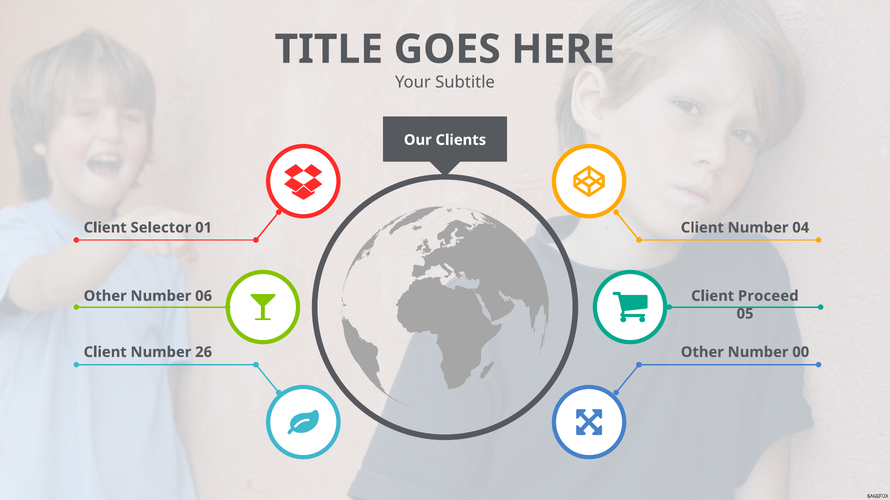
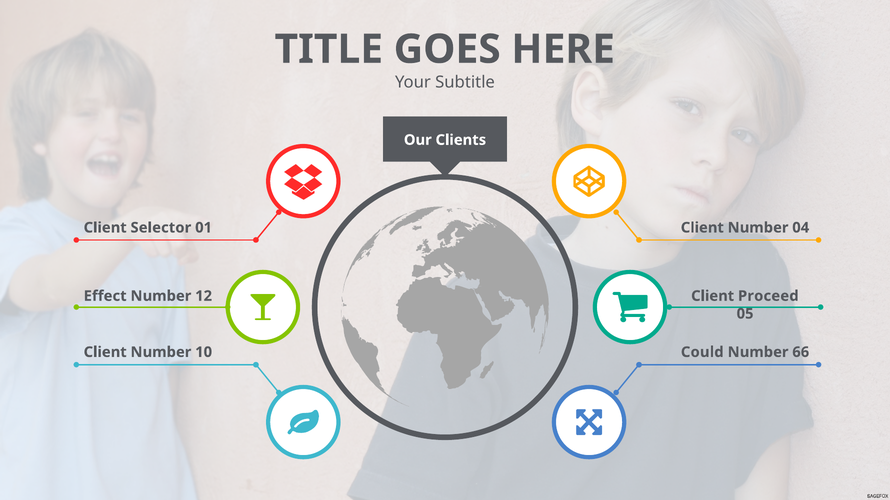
Other: Other -> Effect (105, 296)
06: 06 -> 12 (204, 296)
26: 26 -> 10 (204, 353)
Other: Other -> Could (702, 353)
00: 00 -> 66 (801, 353)
